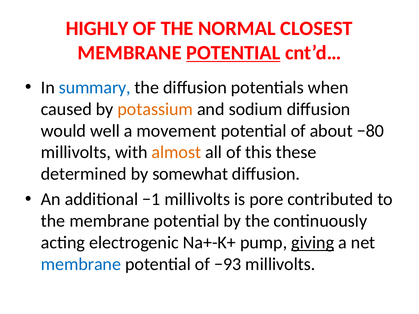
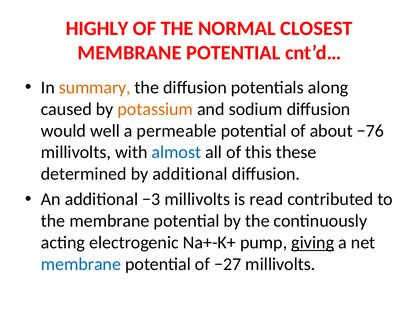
POTENTIAL underline: present -> none (233, 53)
summary colour: blue -> orange (95, 88)
when: when -> along (328, 88)
movement: movement -> permeable (177, 131)
−80: −80 -> −76 (371, 131)
almost colour: orange -> blue (176, 152)
by somewhat: somewhat -> additional (190, 174)
−1: −1 -> −3 (151, 200)
pore: pore -> read (266, 200)
−93: −93 -> −27 (228, 265)
